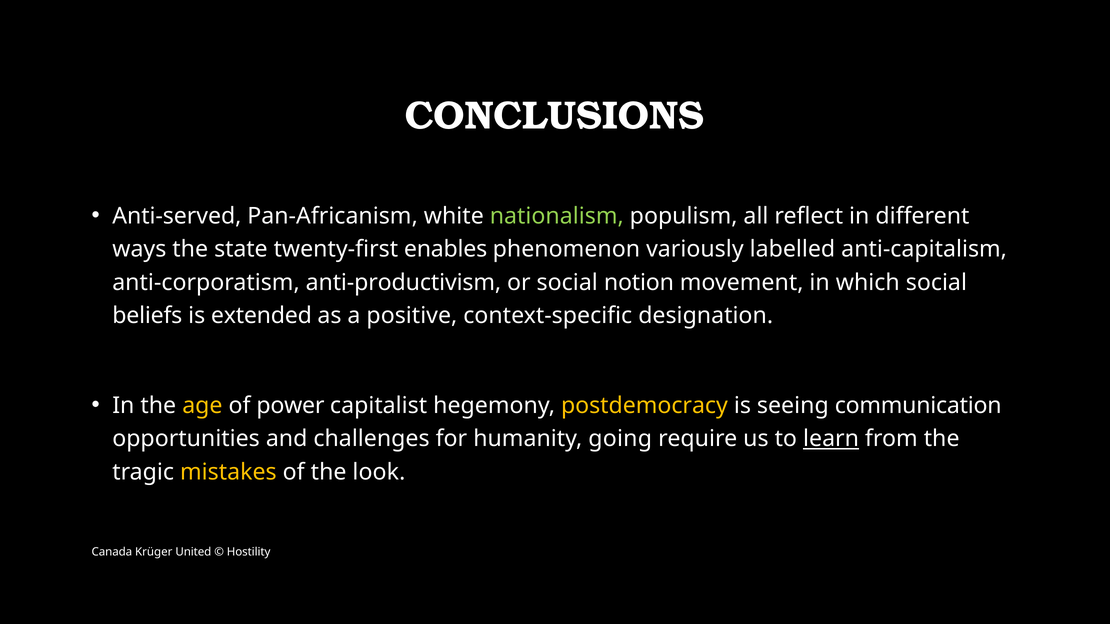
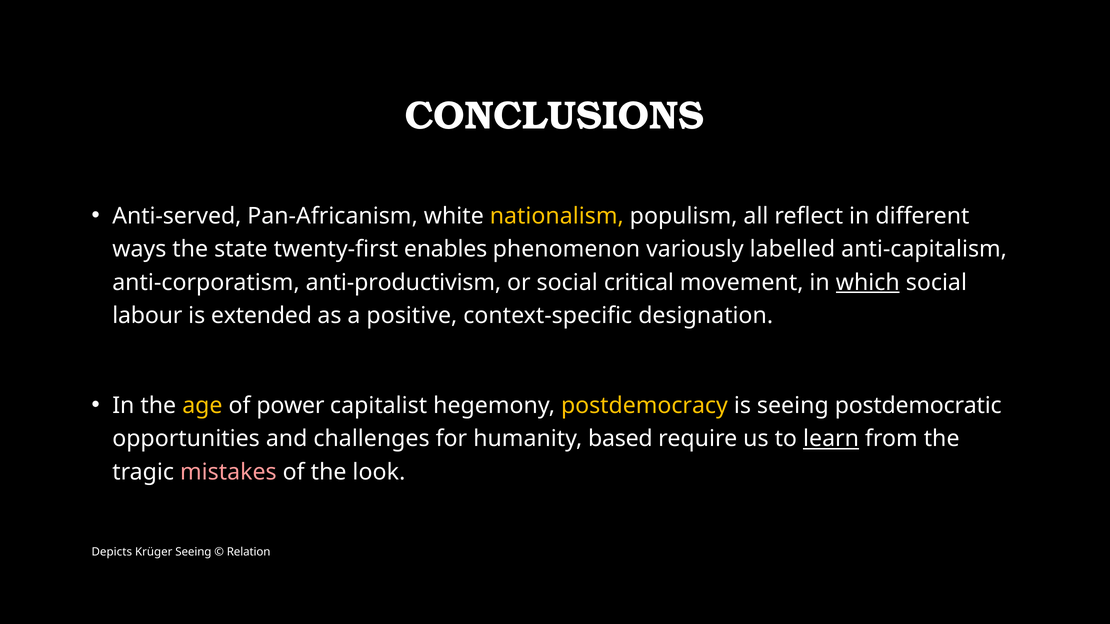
nationalism colour: light green -> yellow (557, 216)
notion: notion -> critical (639, 283)
which underline: none -> present (868, 283)
beliefs: beliefs -> labour (147, 316)
communication: communication -> postdemocratic (918, 406)
going: going -> based (620, 439)
mistakes colour: yellow -> pink (228, 472)
Canada: Canada -> Depicts (112, 552)
Krüger United: United -> Seeing (193, 552)
Hostility: Hostility -> Relation (249, 552)
